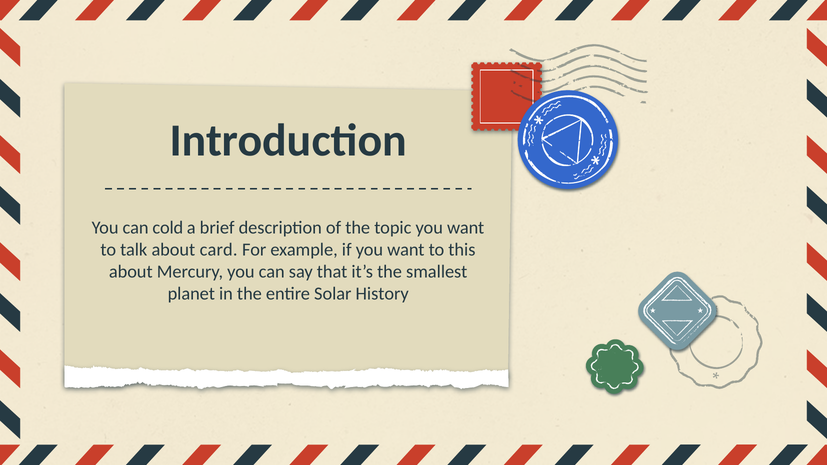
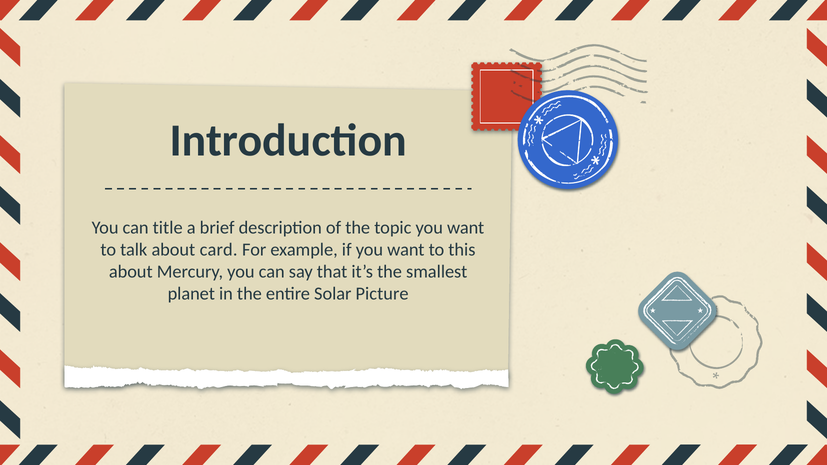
cold: cold -> title (168, 228)
History: History -> Picture (382, 294)
